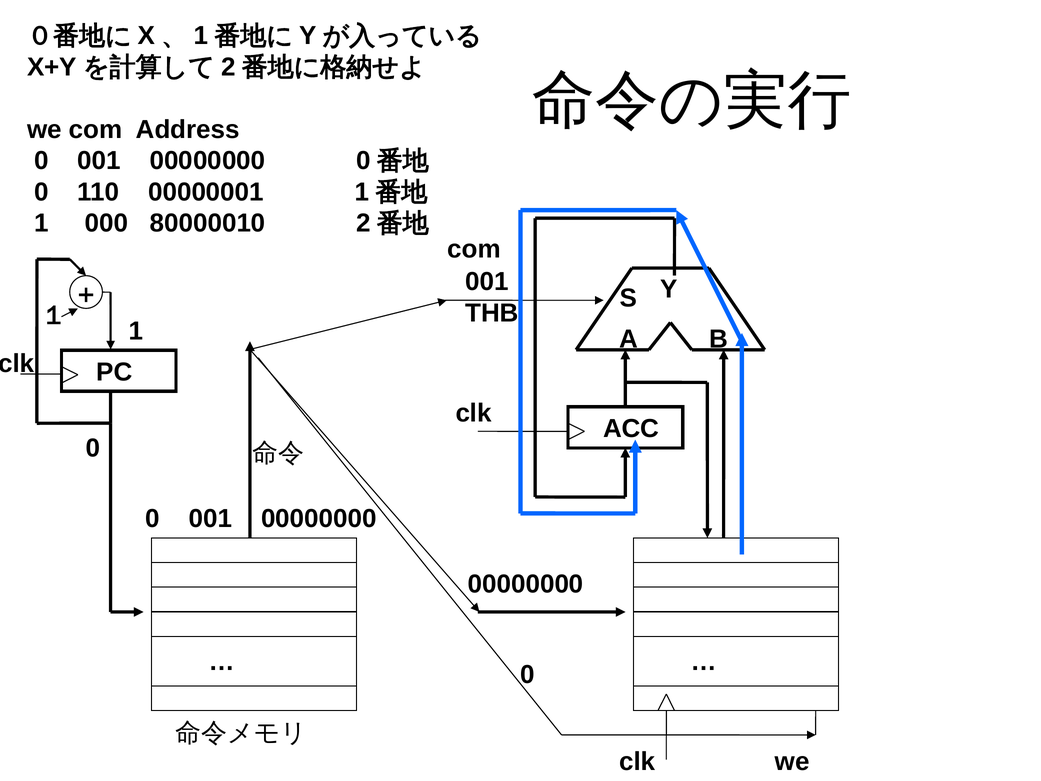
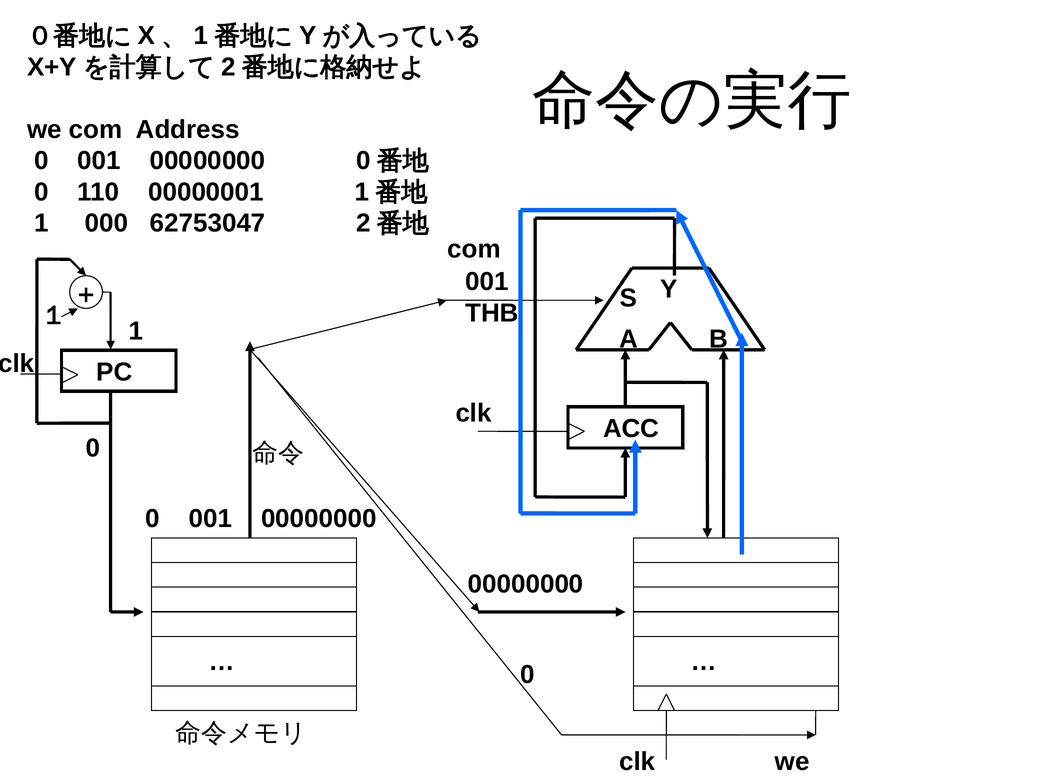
80000010: 80000010 -> 62753047 (208, 223)
